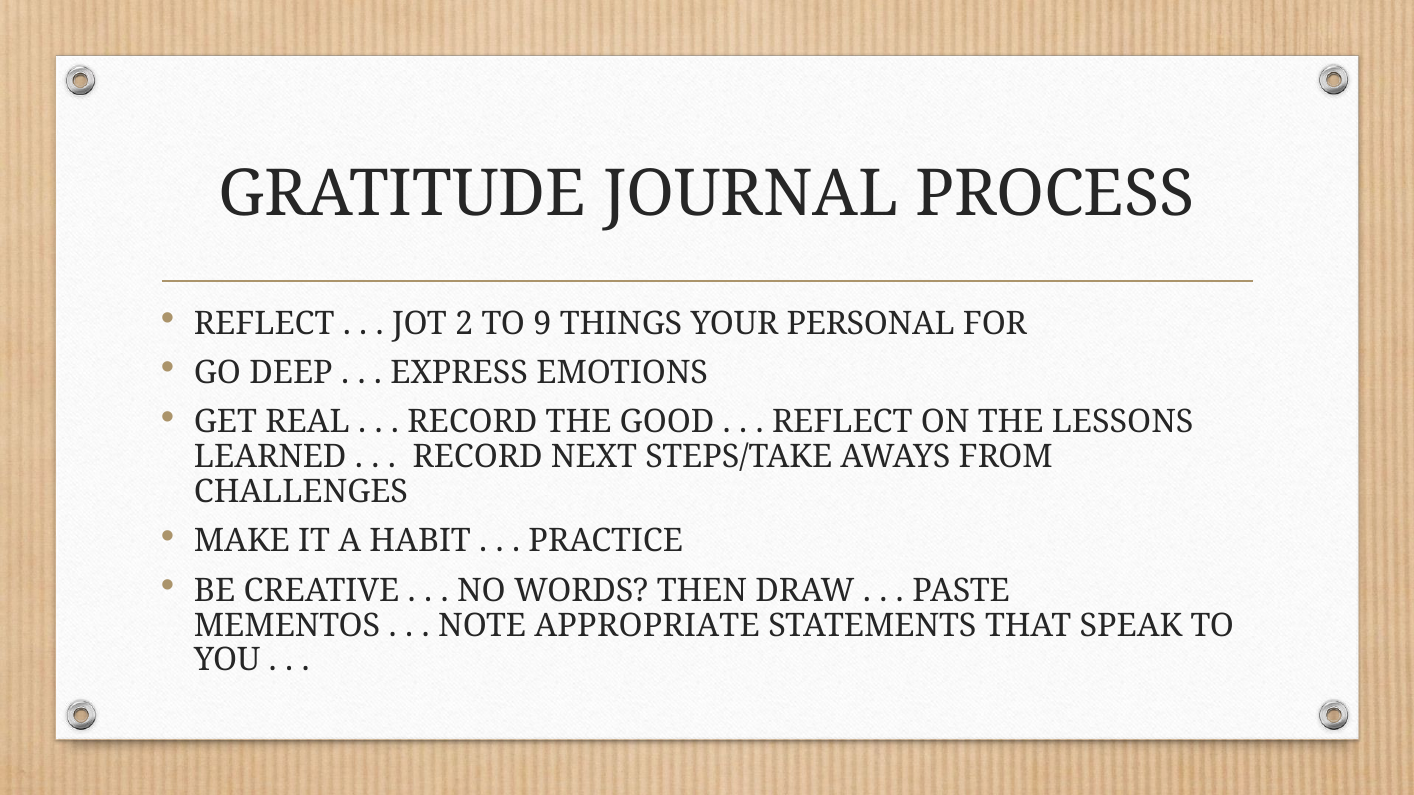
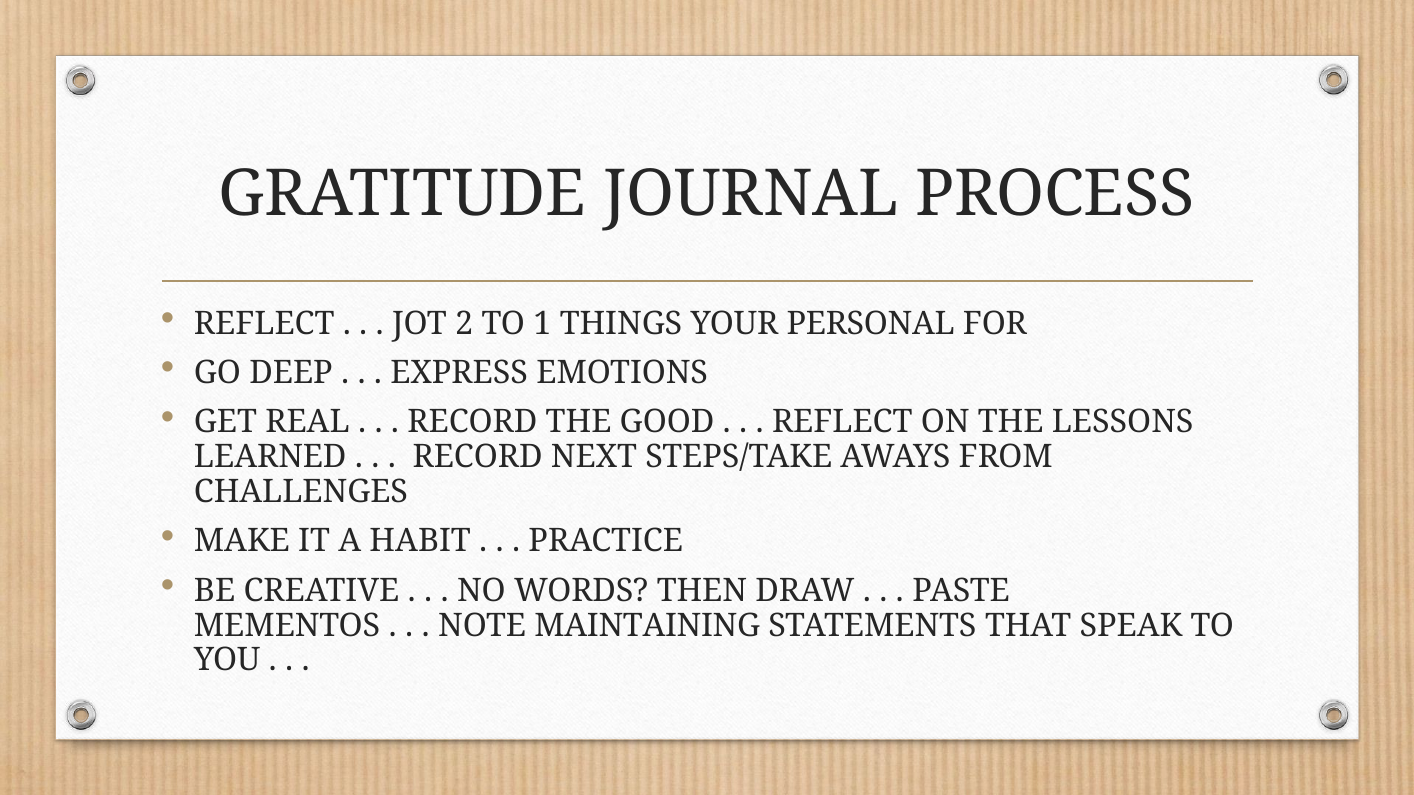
9: 9 -> 1 (542, 324)
APPROPRIATE: APPROPRIATE -> MAINTAINING (647, 626)
